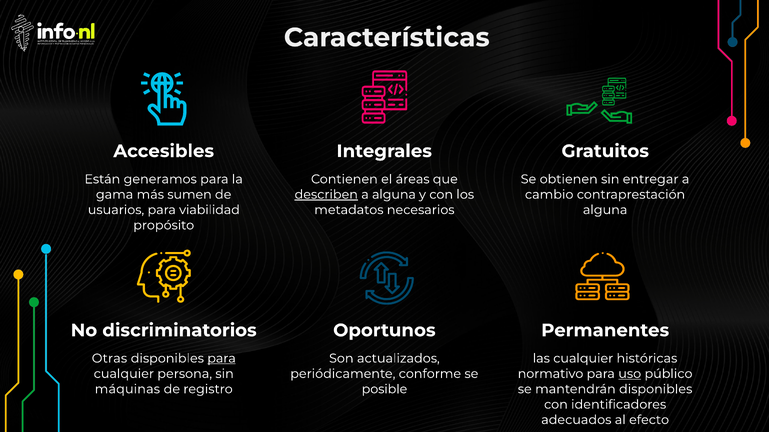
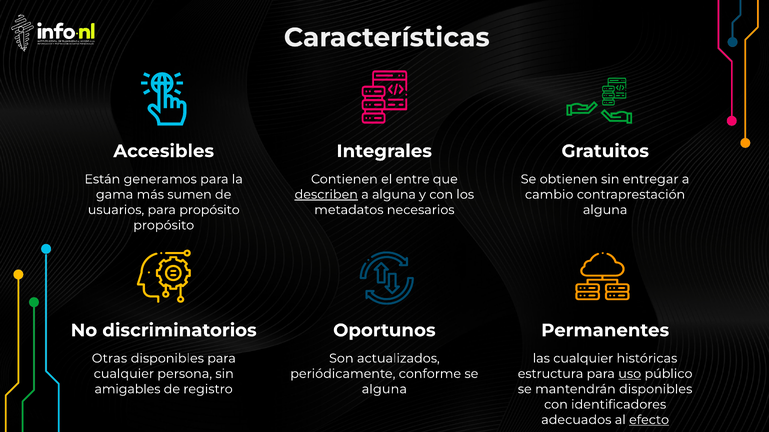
áreas: áreas -> entre (413, 179)
para viabilidad: viabilidad -> propósito (210, 210)
para underline: present -> none (222, 359)
normativo: normativo -> estructura (551, 374)
máquinas: máquinas -> amigables (127, 390)
posible: posible -> alguna (384, 390)
efecto underline: none -> present (649, 420)
